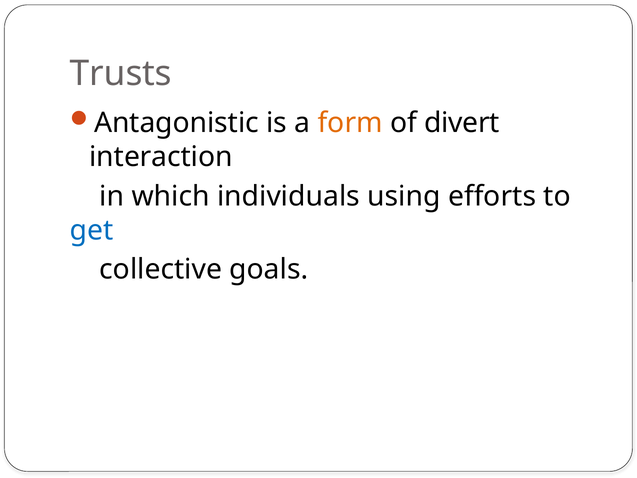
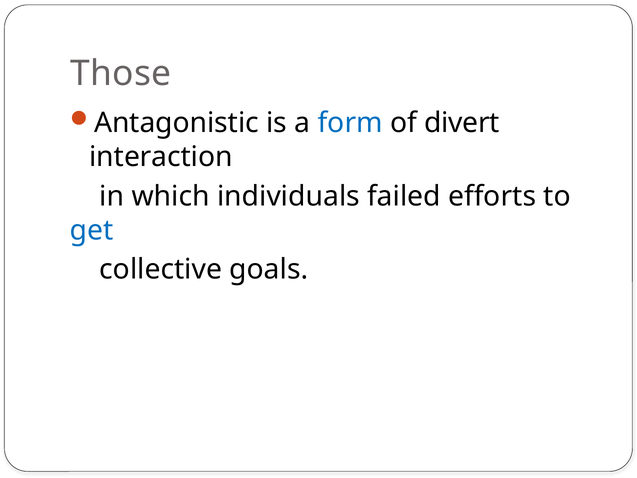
Trusts: Trusts -> Those (121, 74)
form colour: orange -> blue (350, 123)
using: using -> failed (404, 196)
